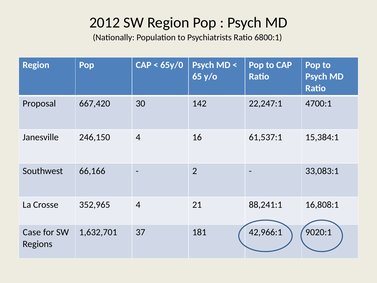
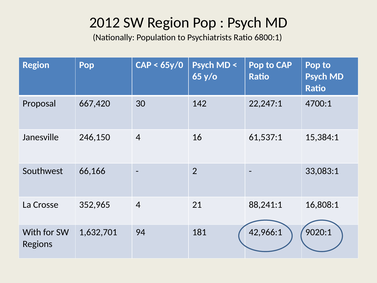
Case: Case -> With (32, 232)
37: 37 -> 94 (140, 232)
